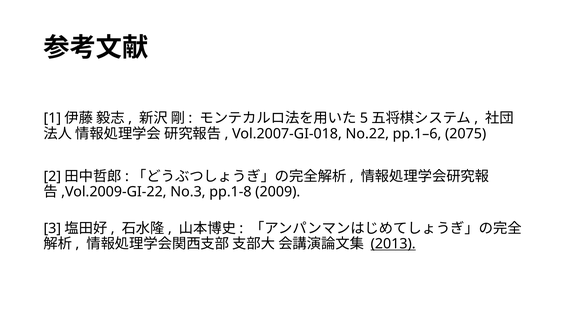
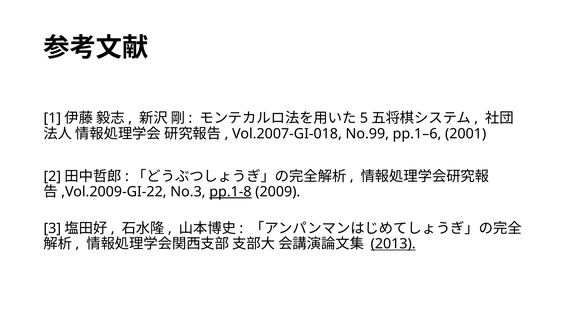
No.22: No.22 -> No.99 (367, 134)
2075: 2075 -> 2001 (466, 134)
pp.1-8 underline: none -> present (230, 192)
